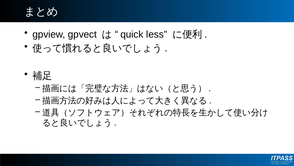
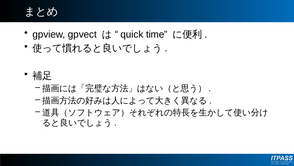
less: less -> time (157, 34)
